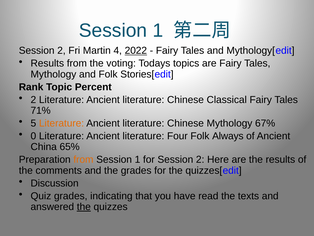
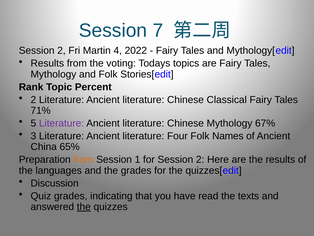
1: 1 -> 7 (158, 30)
2022 underline: present -> none (136, 51)
Literature colour: orange -> purple (62, 123)
0: 0 -> 3 (33, 136)
Always: Always -> Names (228, 136)
comments: comments -> languages (59, 170)
